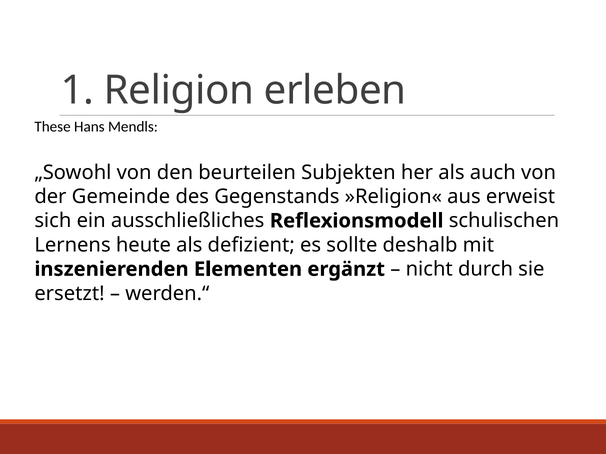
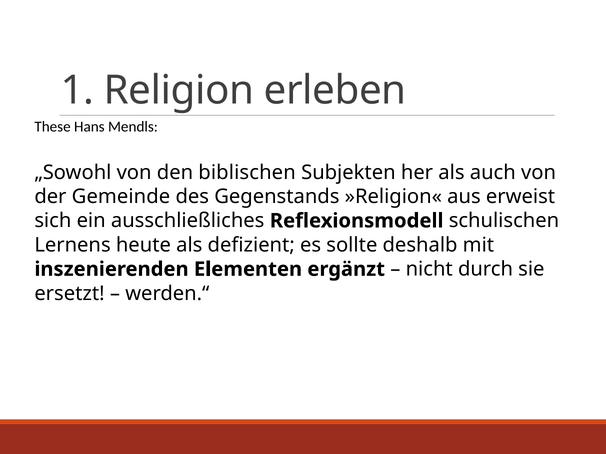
beurteilen: beurteilen -> biblischen (247, 173)
